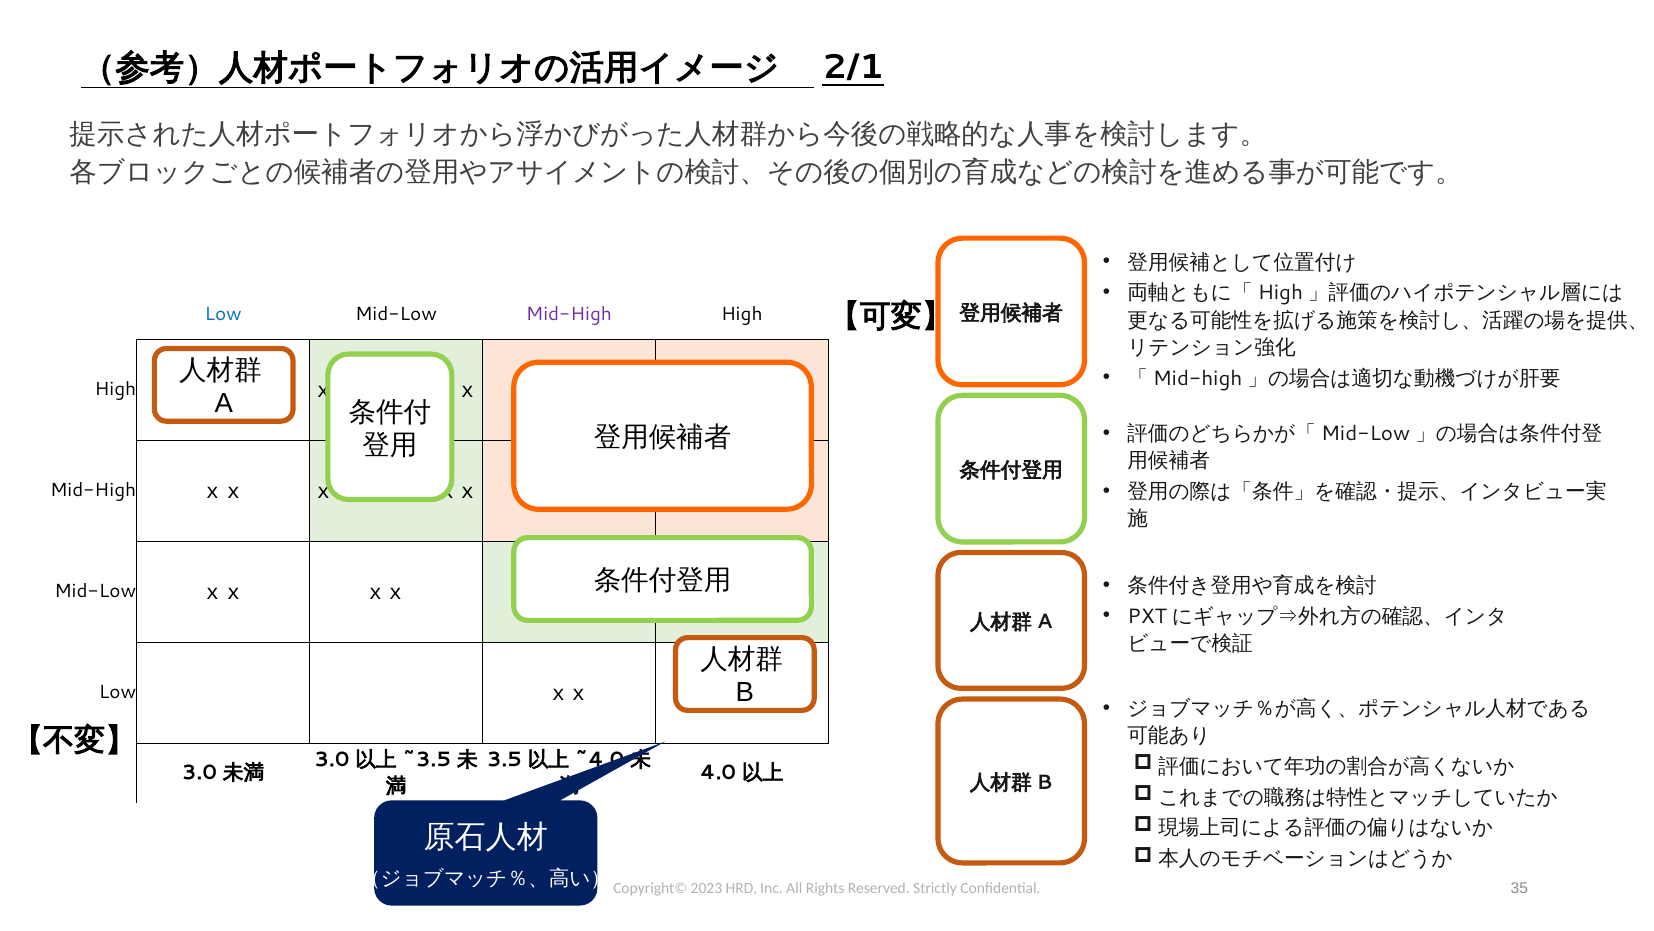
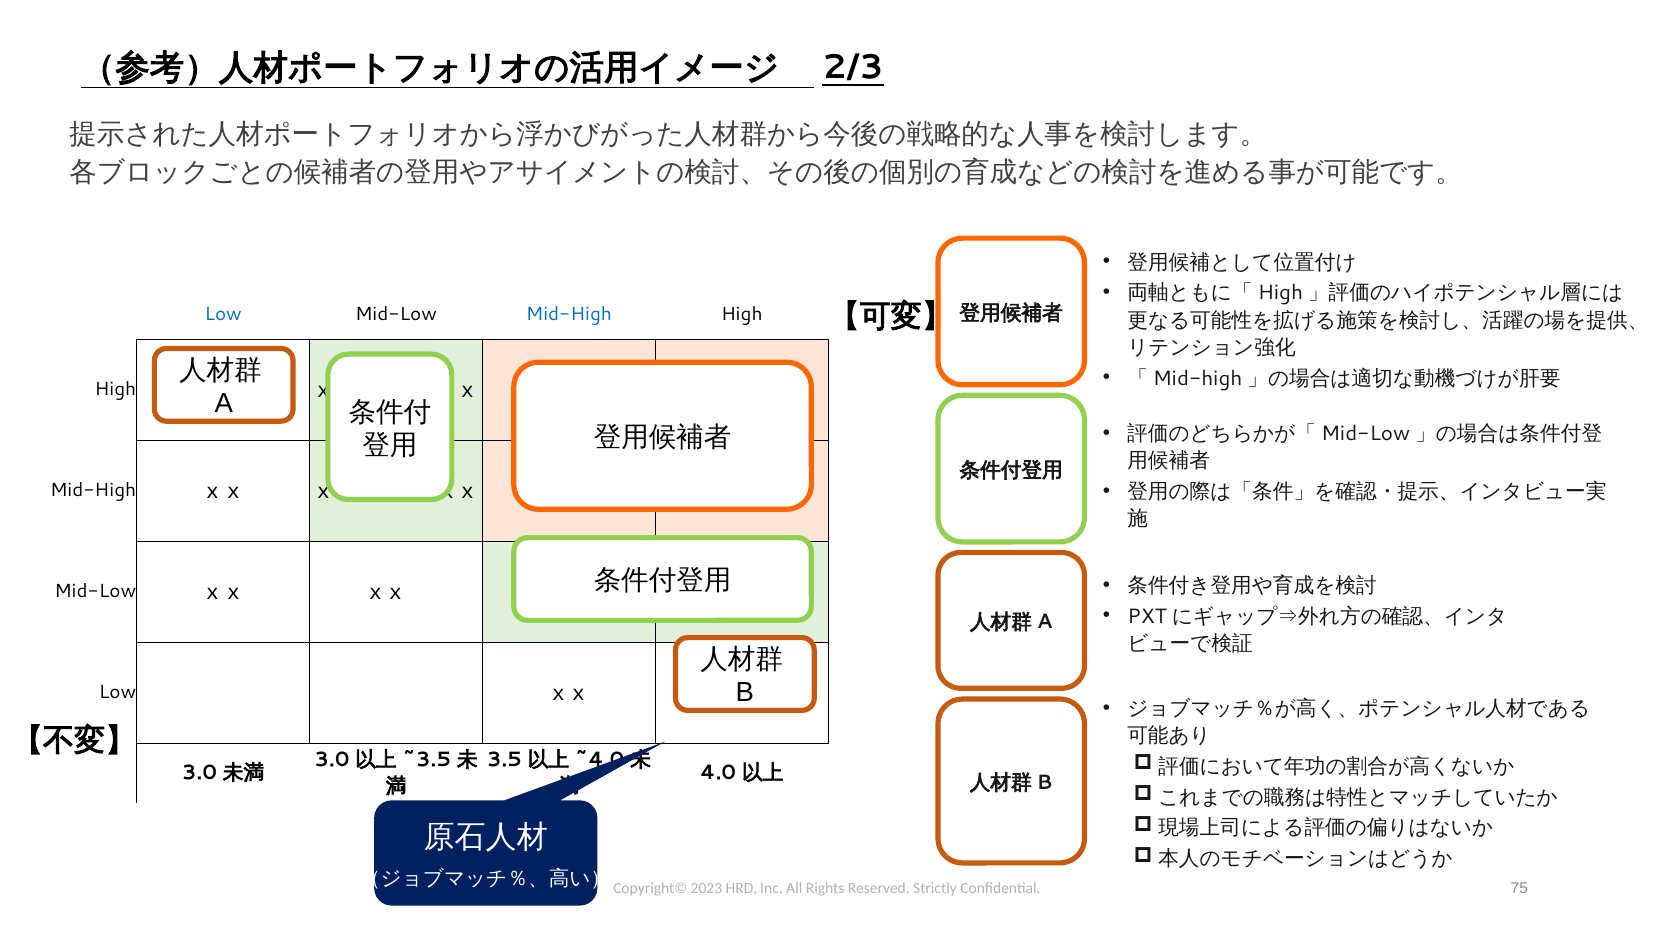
2/1: 2/1 -> 2/3 (853, 68)
Mid-High colour: purple -> blue (569, 314)
35: 35 -> 75 (1519, 888)
